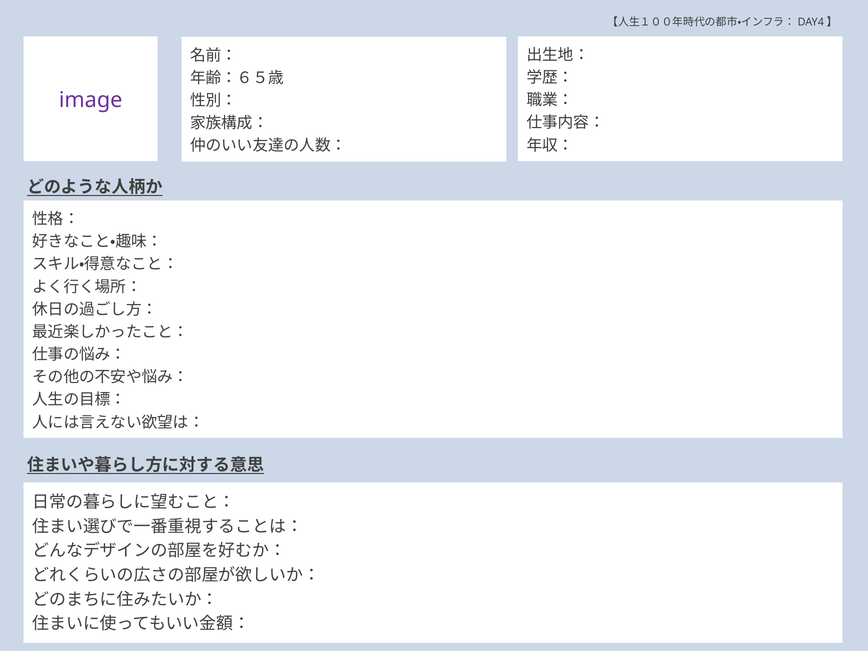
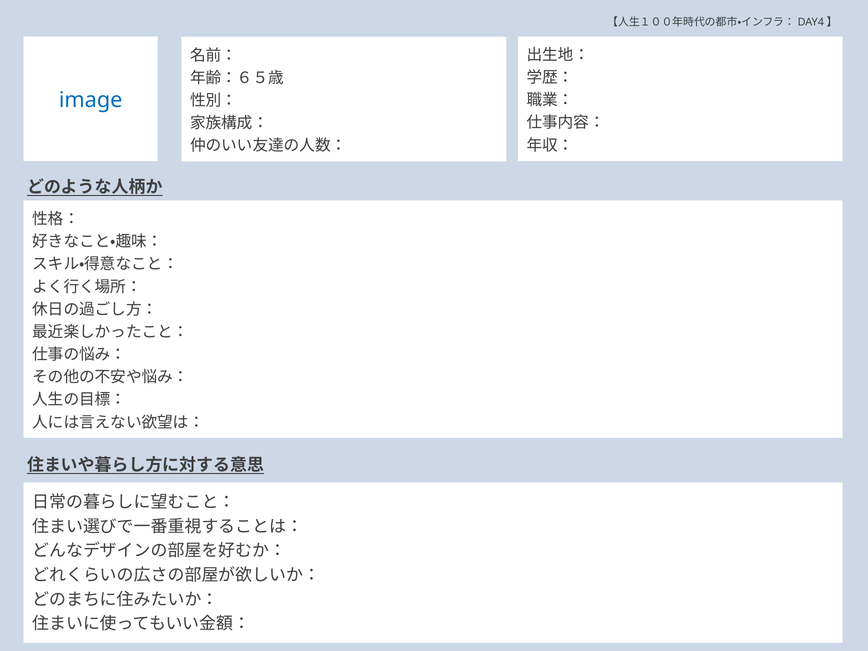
image colour: purple -> blue (91, 100)
